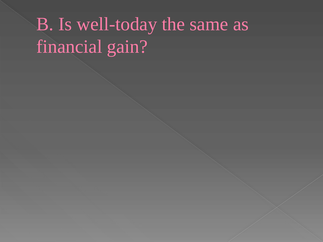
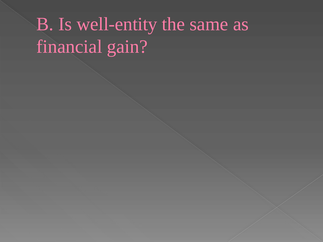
well-today: well-today -> well-entity (117, 24)
